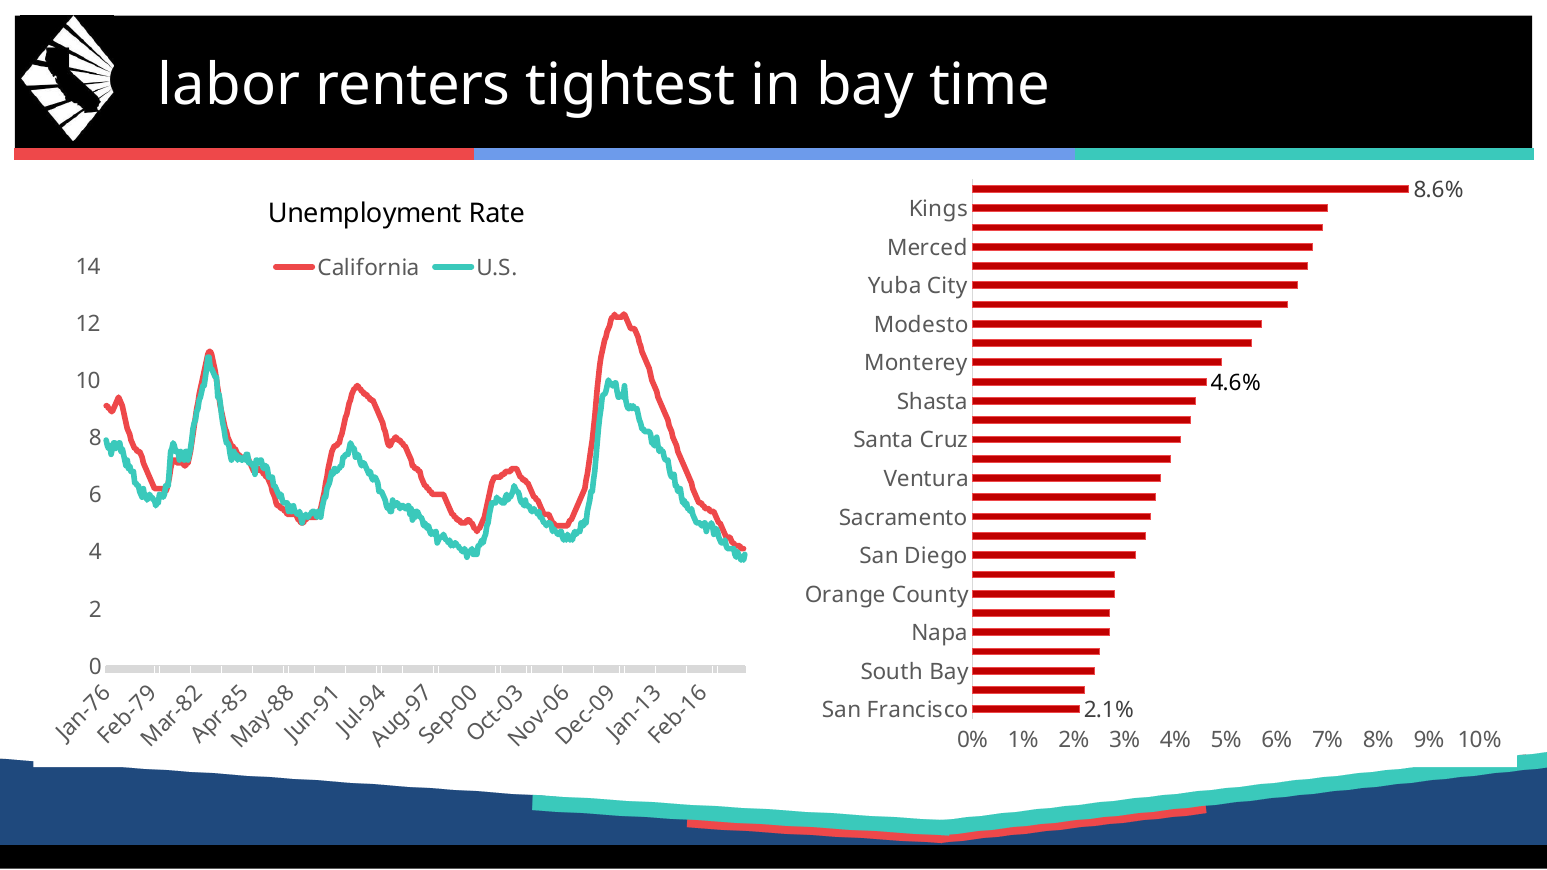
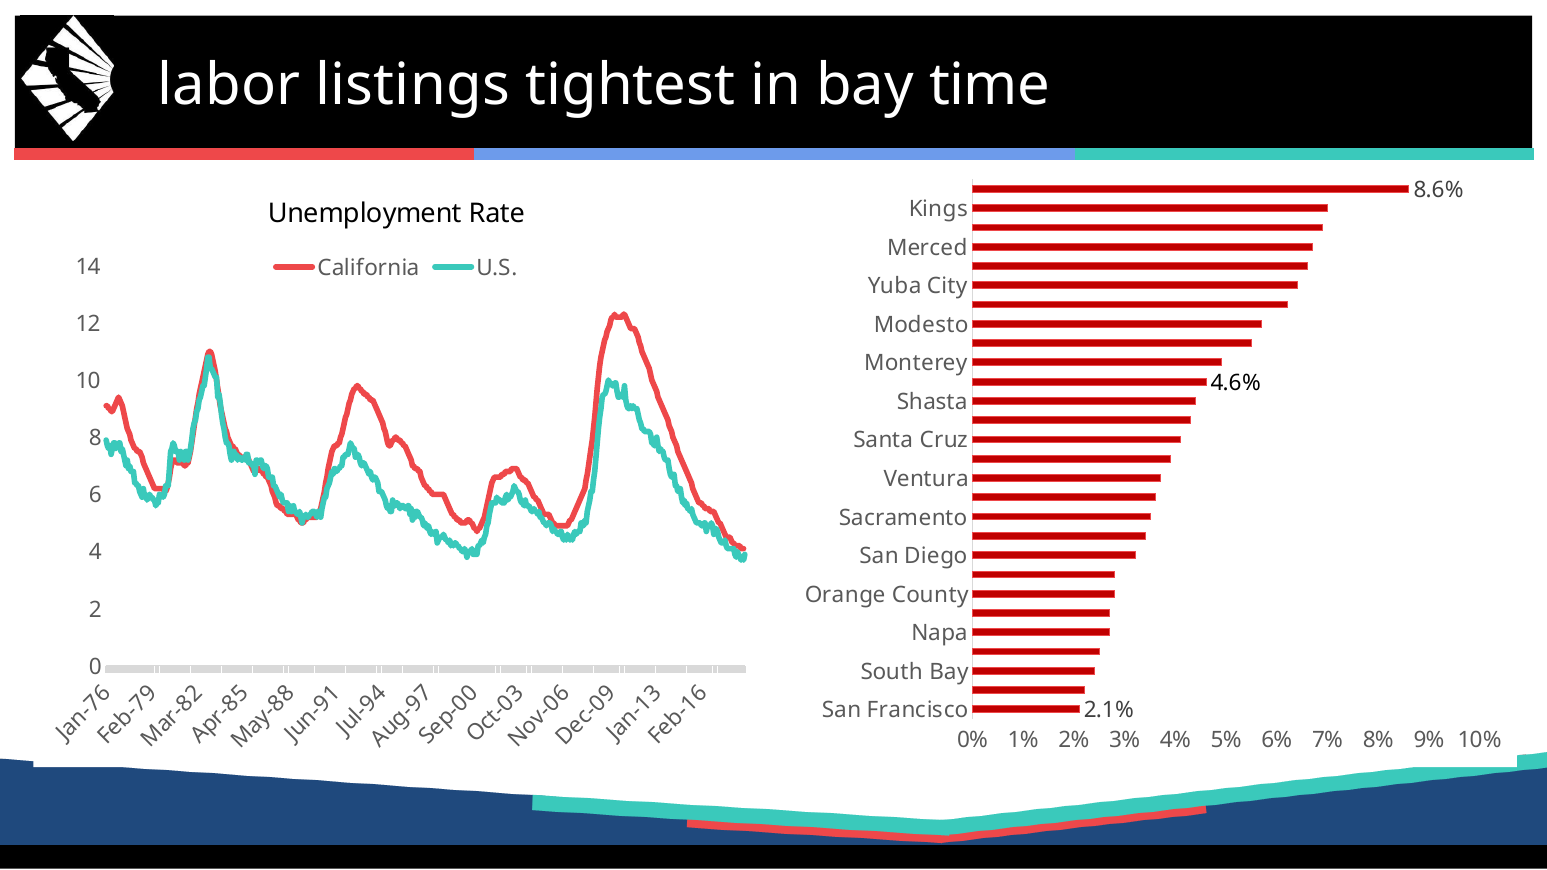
renters: renters -> listings (413, 85)
